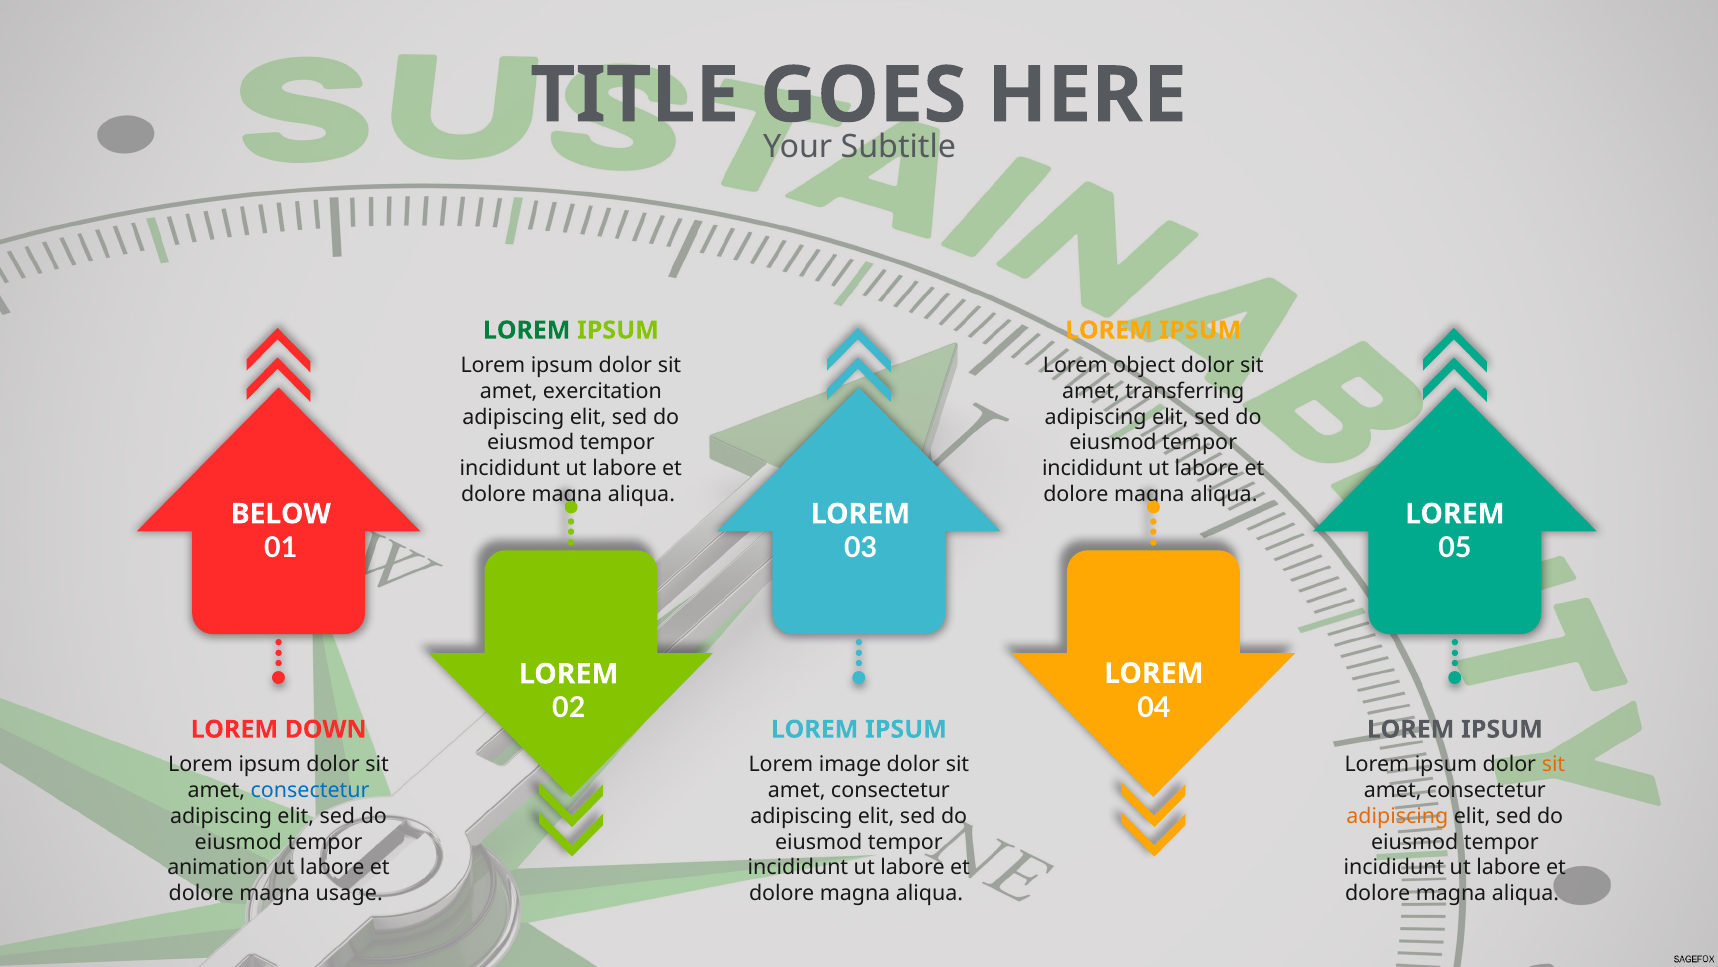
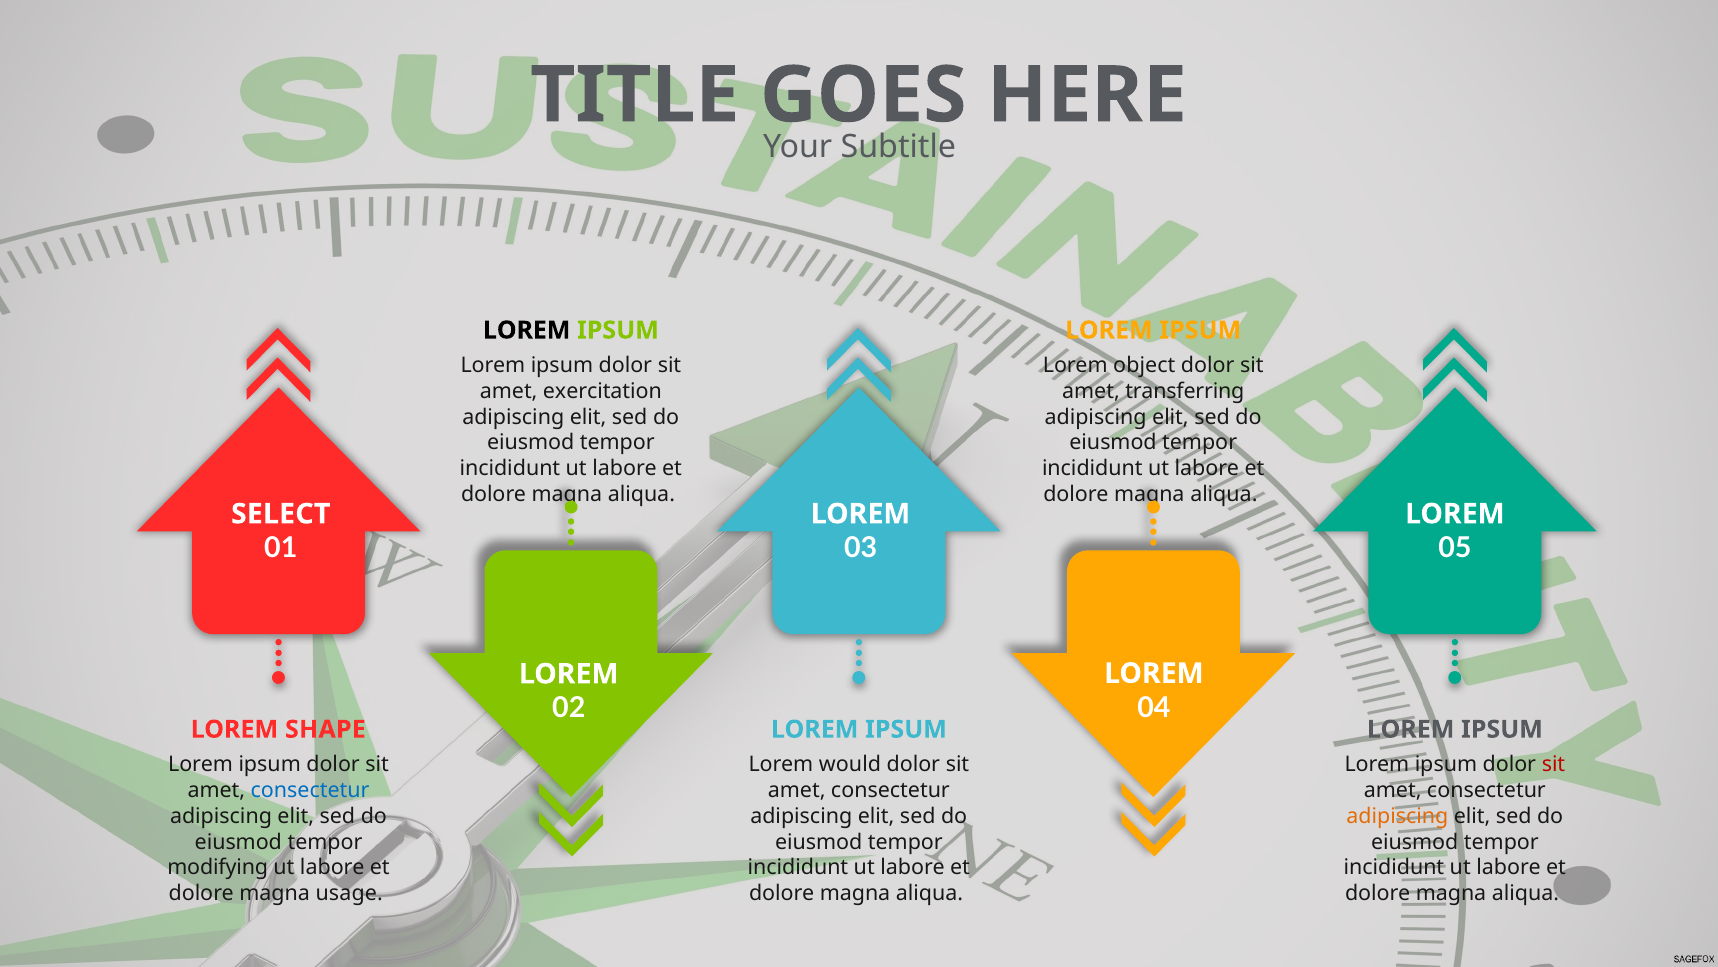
LOREM colour: green -> black (527, 330)
BELOW: BELOW -> SELECT (281, 514)
DOWN: DOWN -> SHAPE (325, 729)
image: image -> would (850, 764)
sit colour: orange -> red (1554, 764)
animation: animation -> modifying (218, 867)
